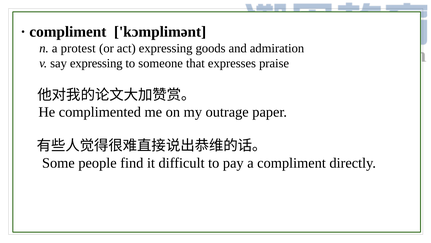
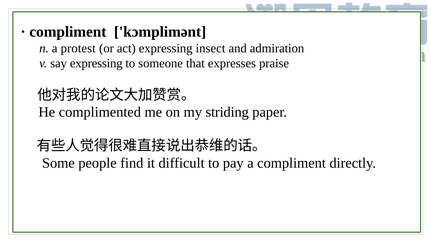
goods: goods -> insect (210, 48)
outrage: outrage -> striding (227, 112)
